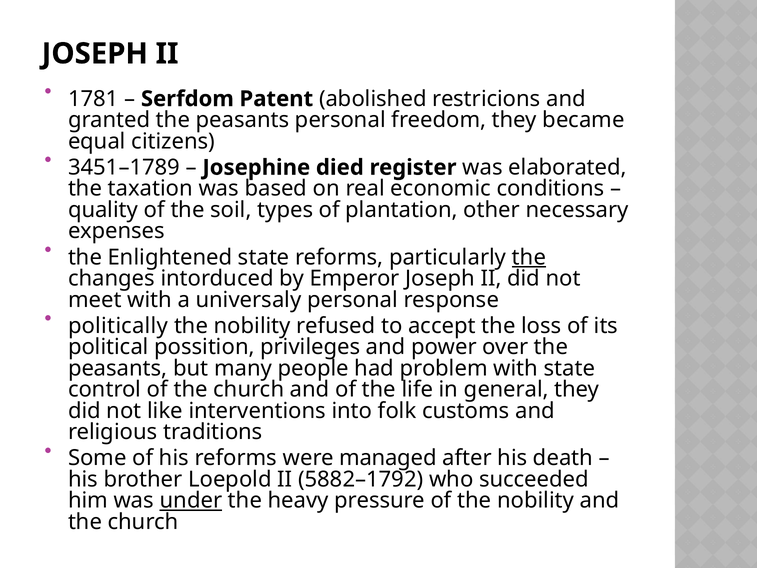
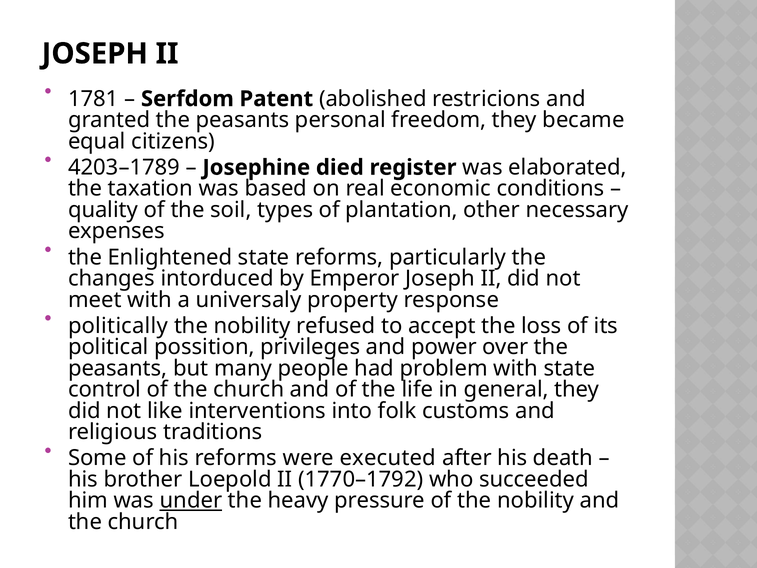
3451–1789: 3451–1789 -> 4203–1789 (124, 167)
the underline: present -> none (529, 257)
universaly personal: personal -> property (353, 300)
managed: managed -> executed (388, 458)
5882–1792: 5882–1792 -> 1770–1792 (361, 479)
